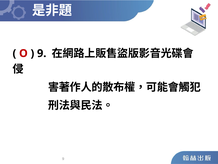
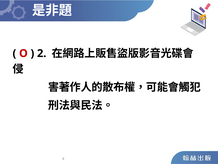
9: 9 -> 2 (42, 53)
